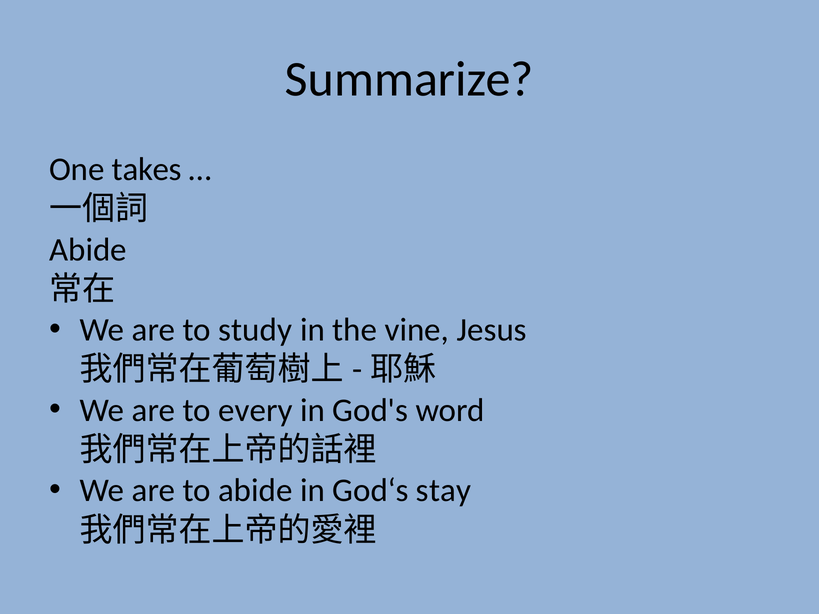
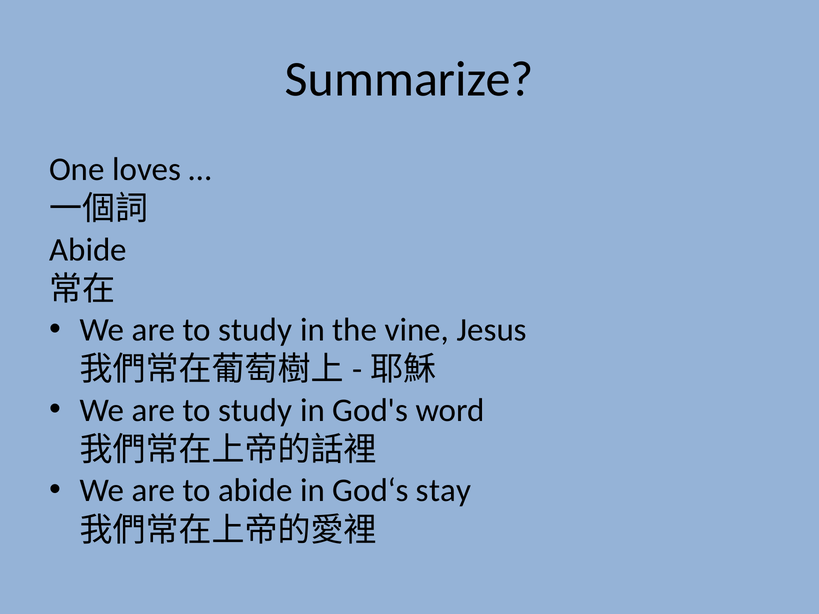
takes: takes -> loves (147, 170)
every: every -> study (255, 410)
